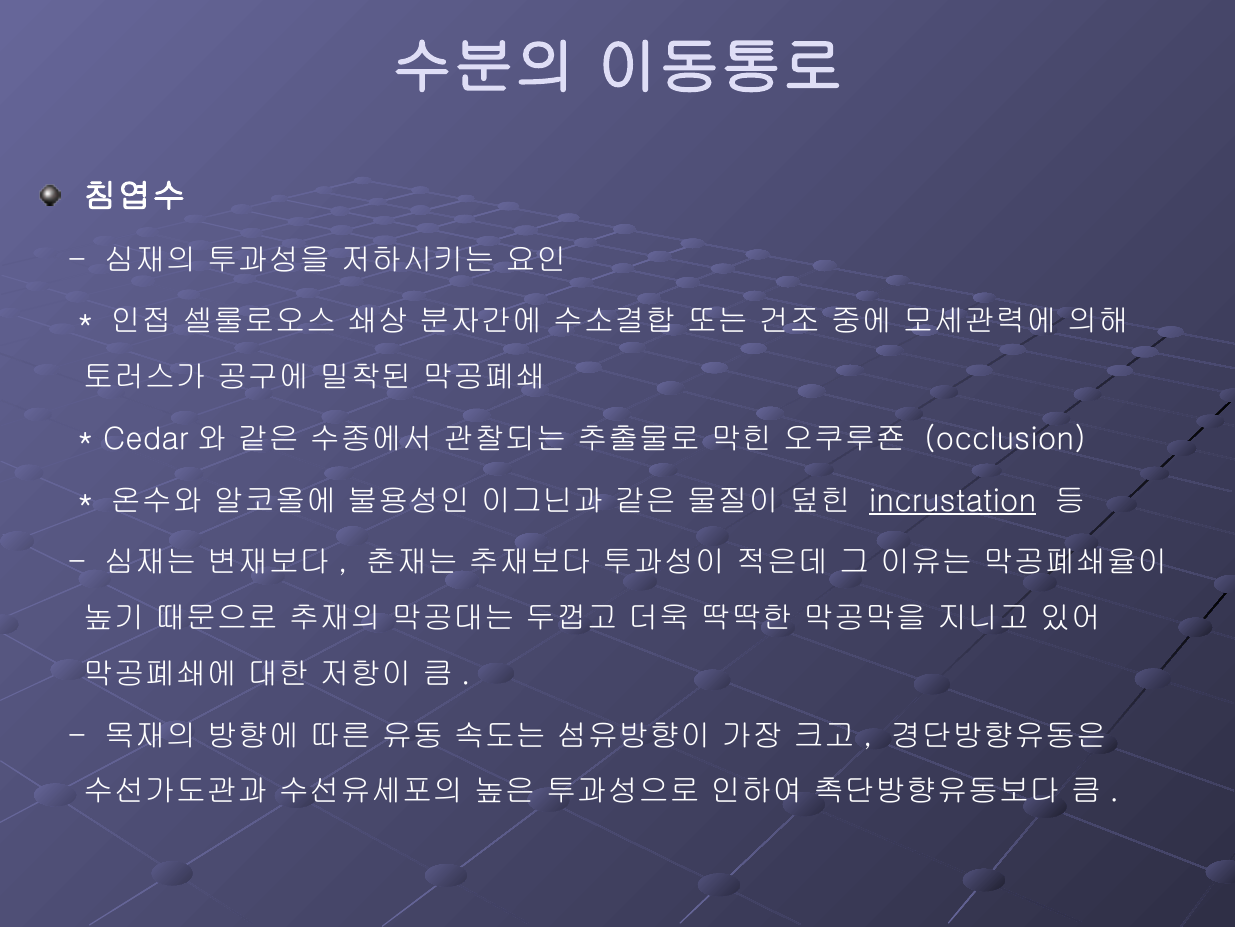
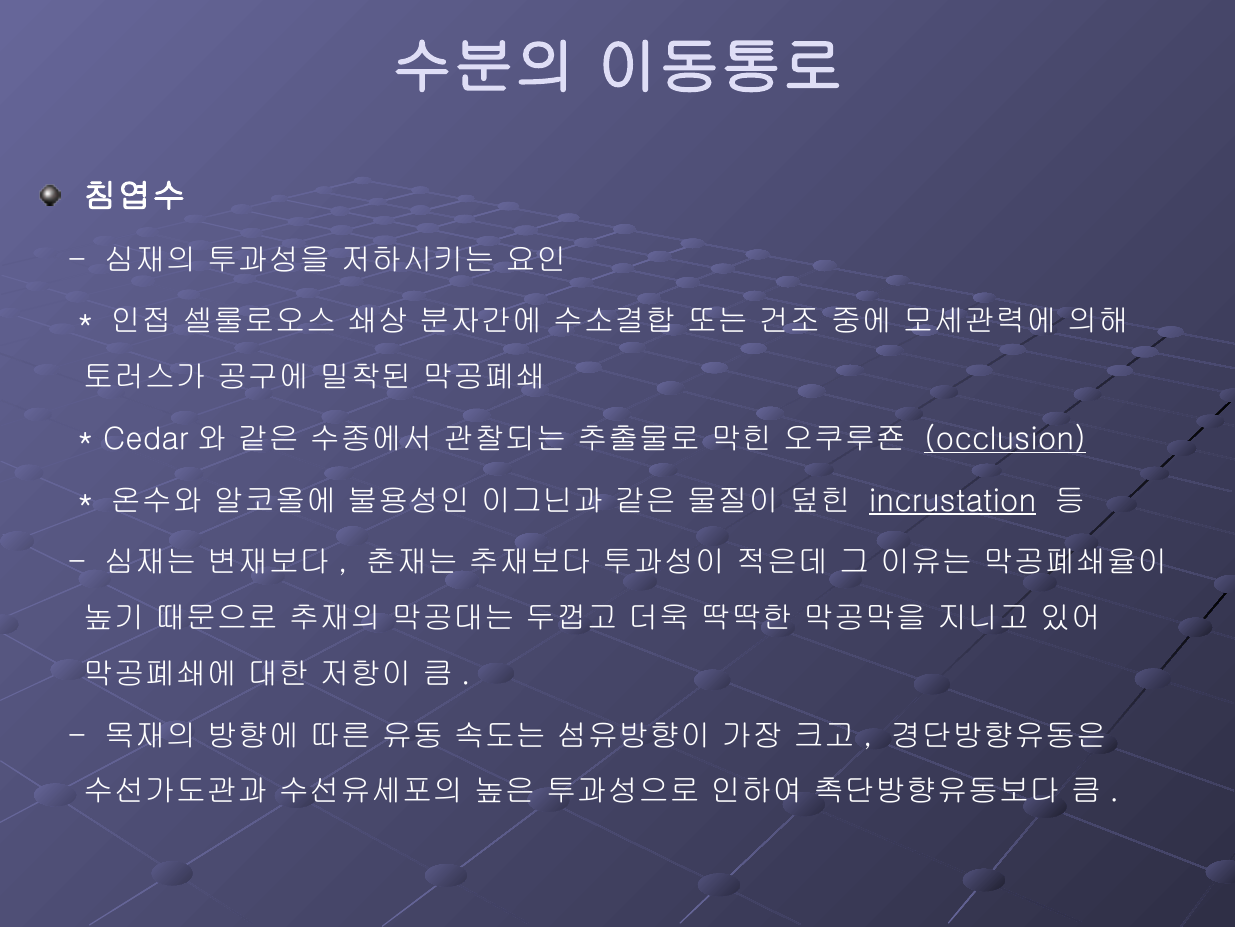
occlusion underline: none -> present (1005, 439)
